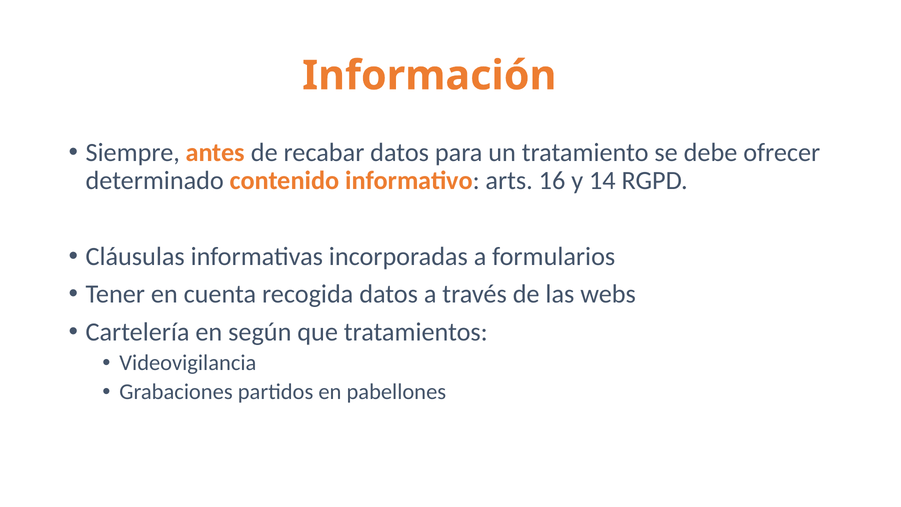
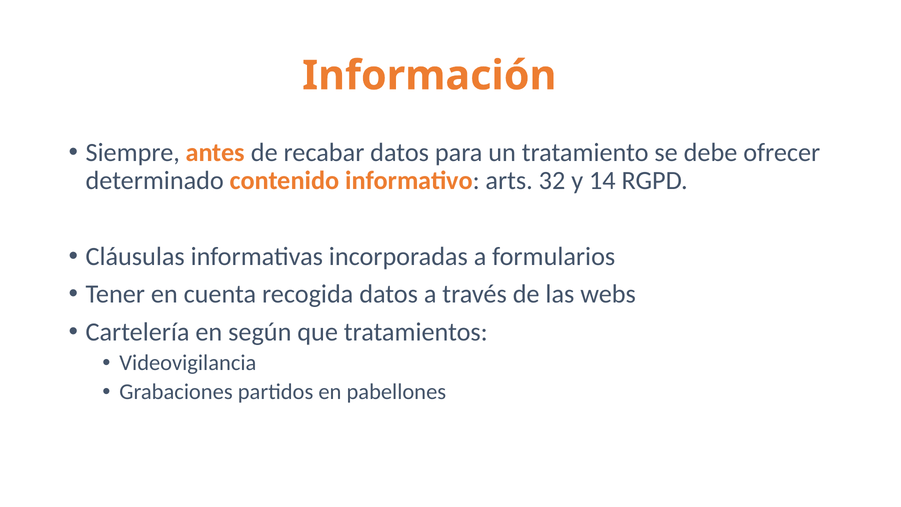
16: 16 -> 32 (552, 181)
